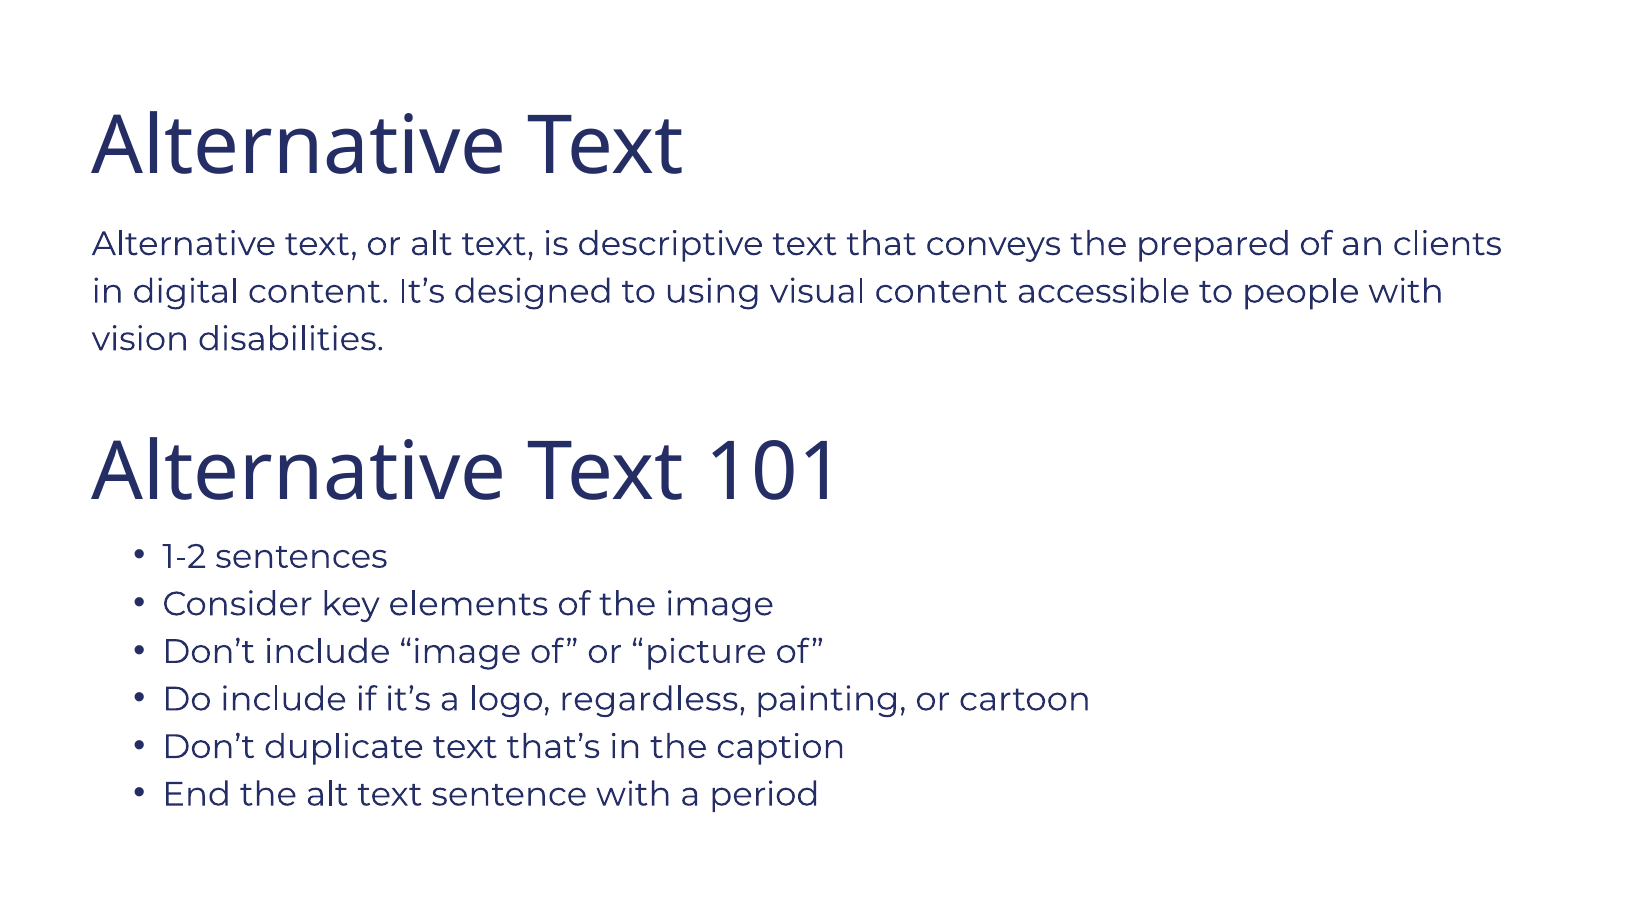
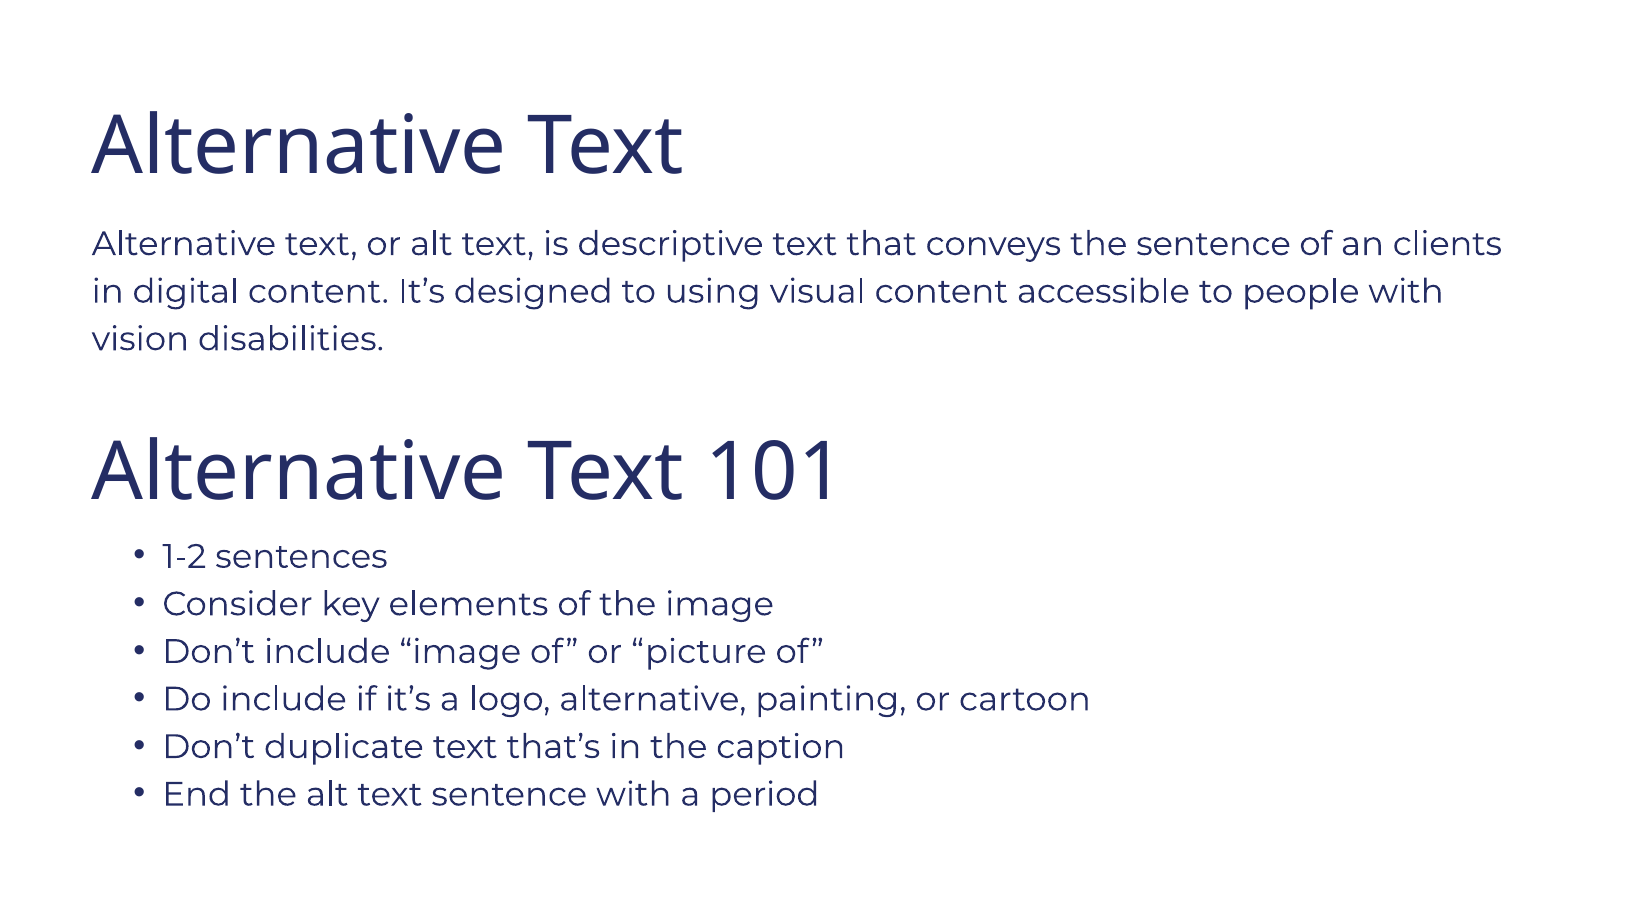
the prepared: prepared -> sentence (1214, 244)
logo regardless: regardless -> alternative (653, 699)
